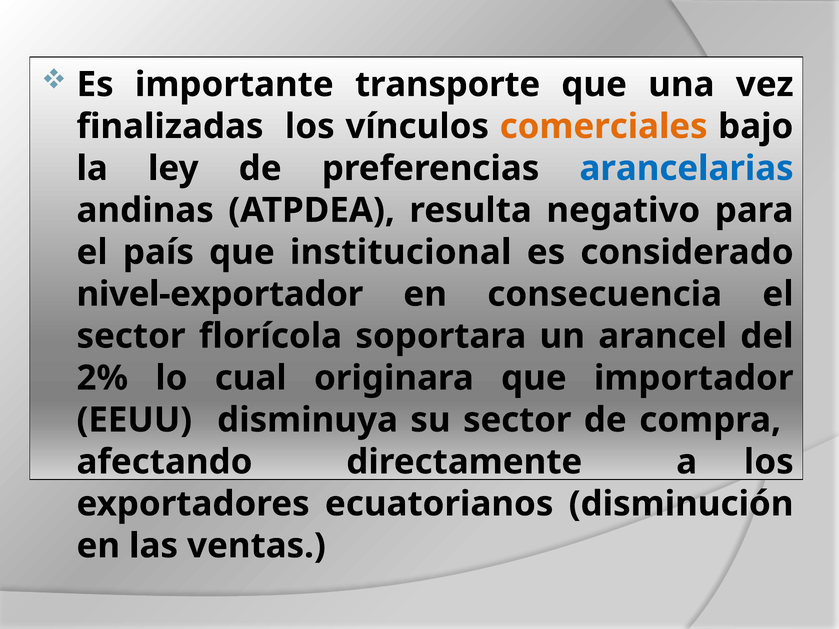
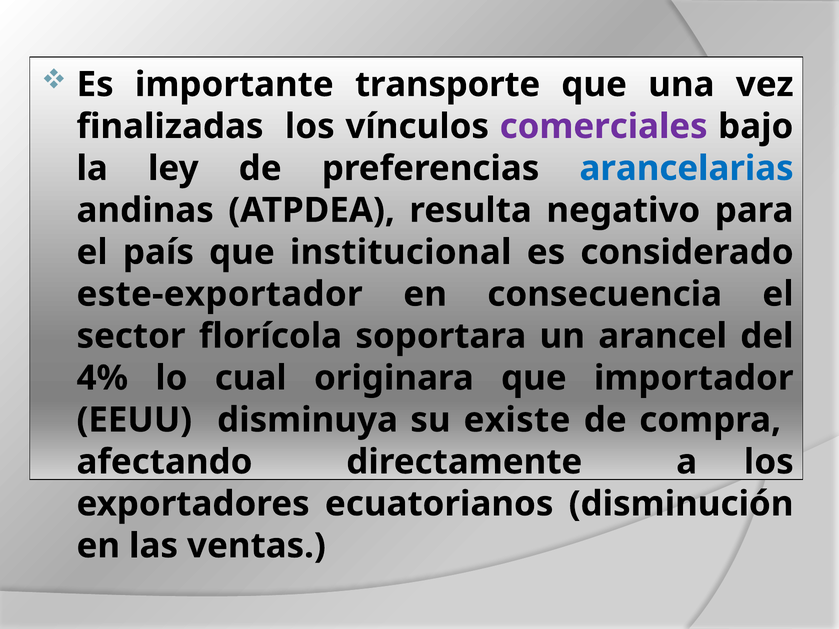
comerciales colour: orange -> purple (604, 127)
nivel-exportador: nivel-exportador -> este-exportador (220, 294)
2%: 2% -> 4% (102, 378)
su sector: sector -> existe (517, 420)
